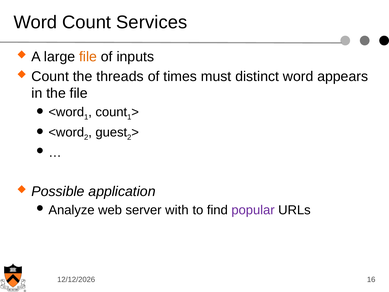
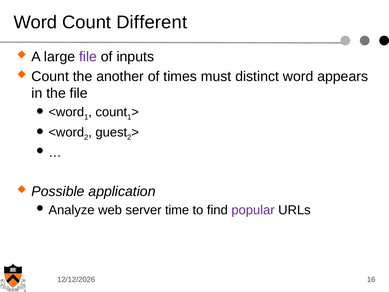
Services: Services -> Different (152, 22)
file colour: orange -> purple (88, 57)
threads: threads -> another (120, 76)
with: with -> time (177, 210)
